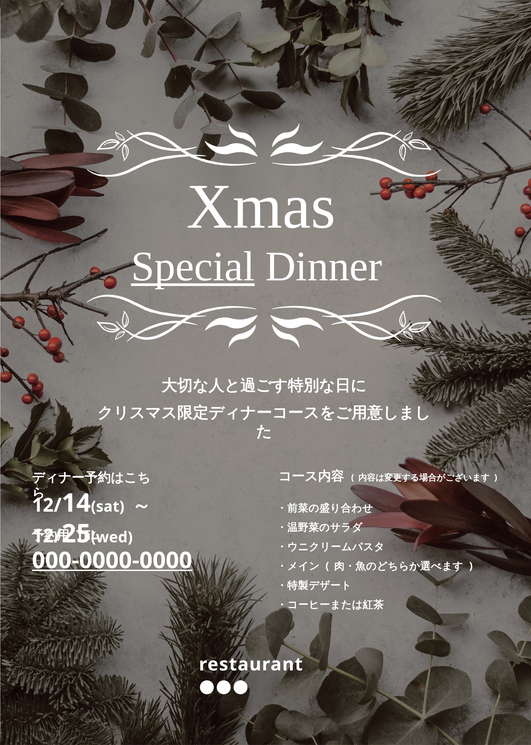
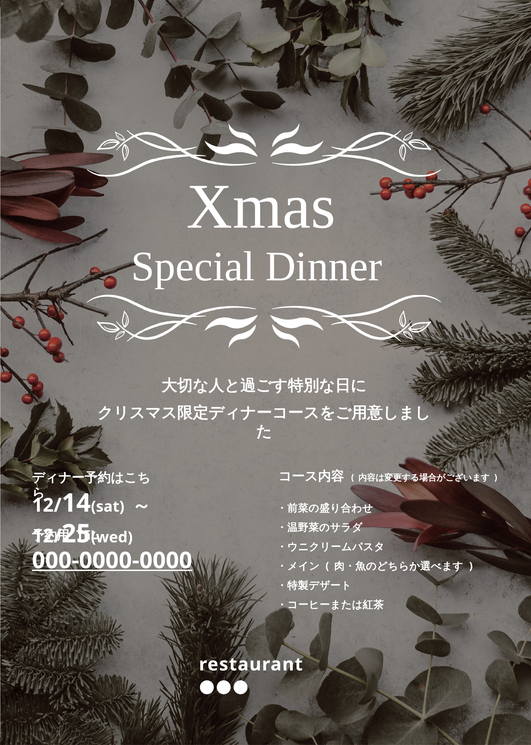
Special underline: present -> none (193, 267)
